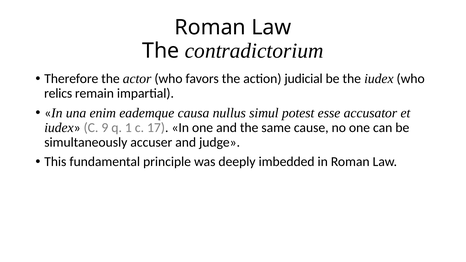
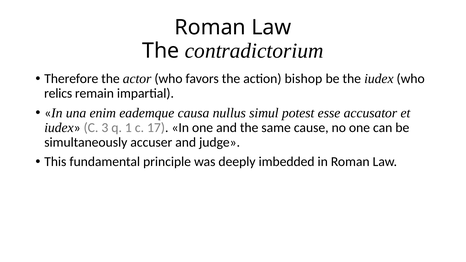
judicial: judicial -> bishop (303, 79)
9: 9 -> 3 (105, 128)
